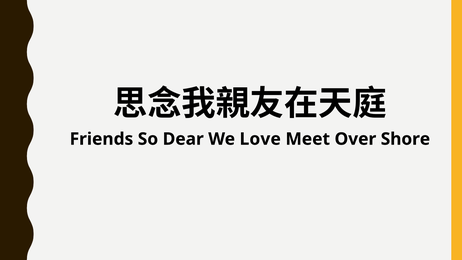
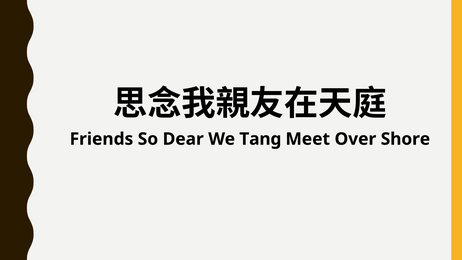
Love: Love -> Tang (260, 139)
